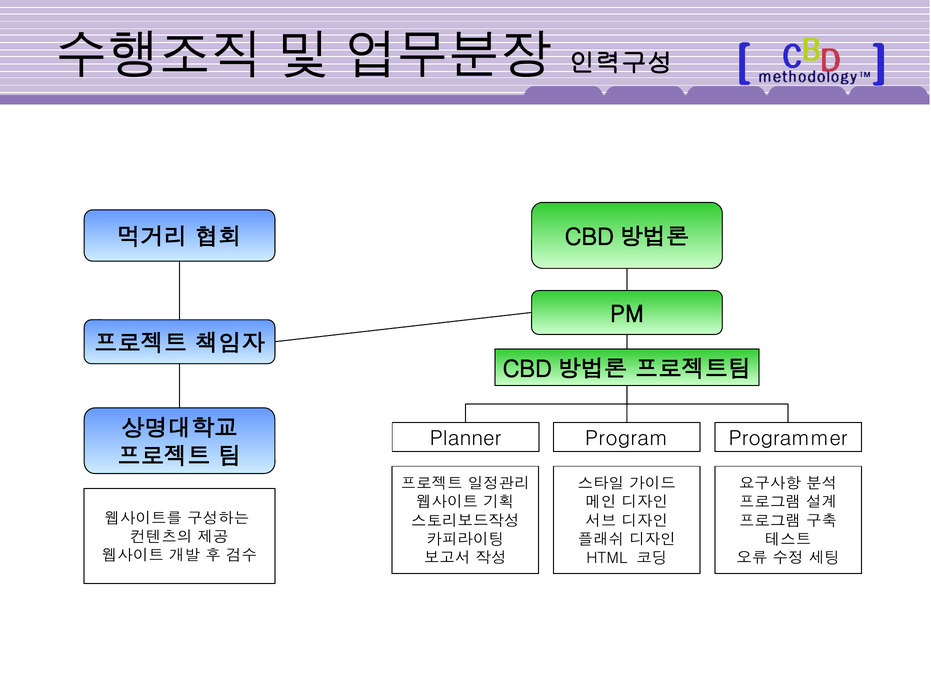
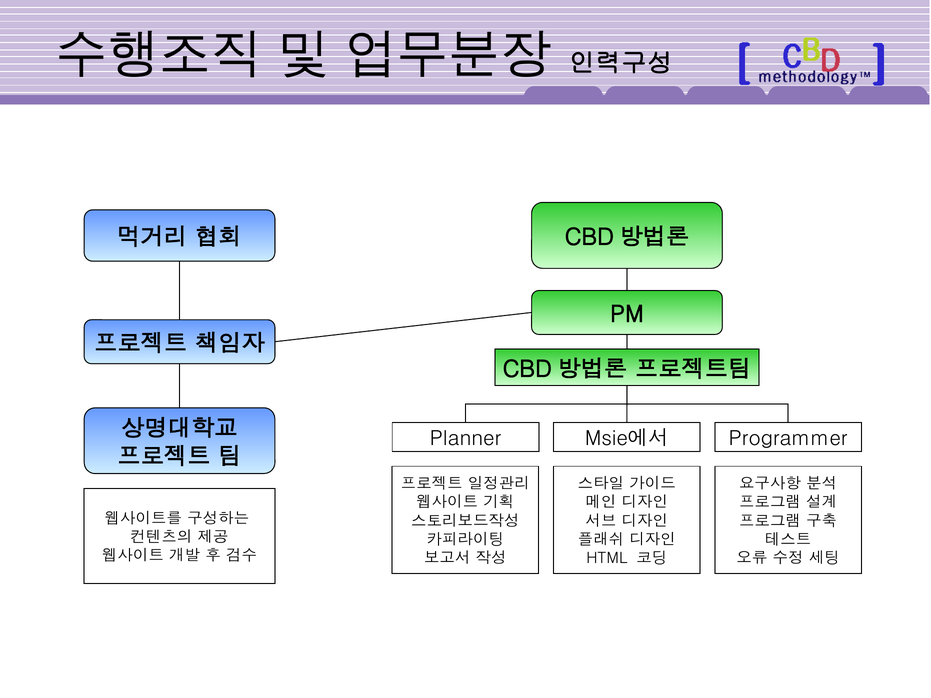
Program: Program -> Msie에서 (627, 439)
